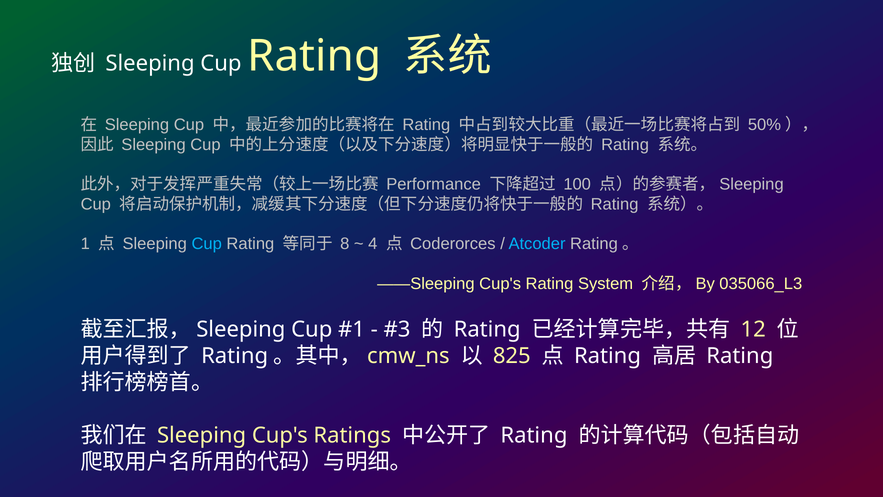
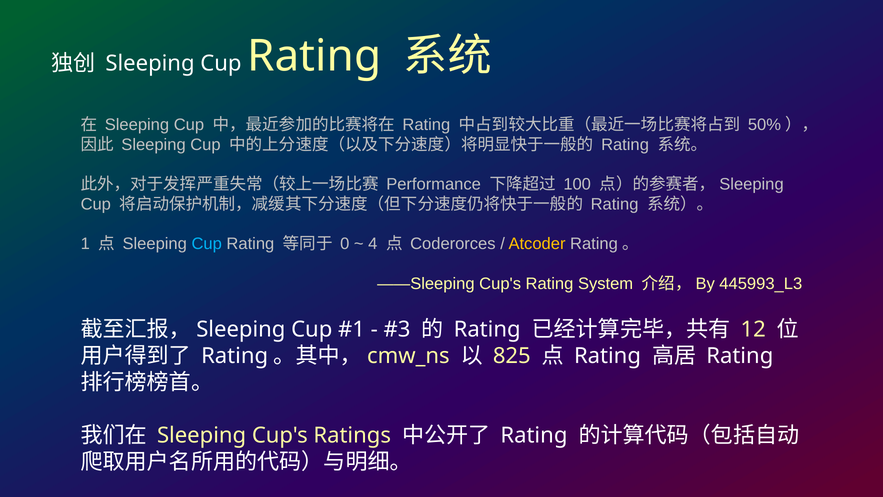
8: 8 -> 0 (345, 244)
Atcoder colour: light blue -> yellow (537, 244)
035066_L3: 035066_L3 -> 445993_L3 (761, 284)
